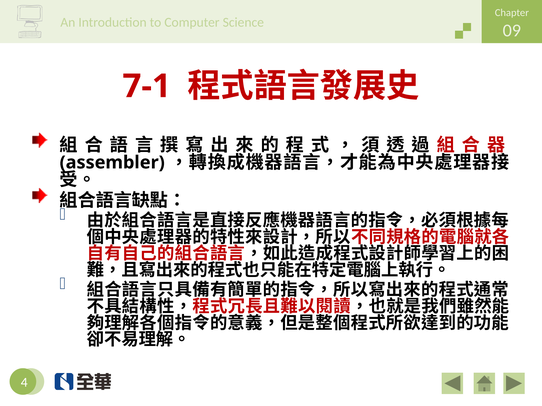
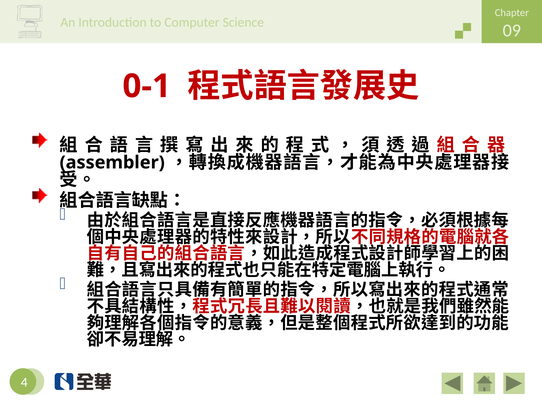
7-1: 7-1 -> 0-1 (147, 86)
